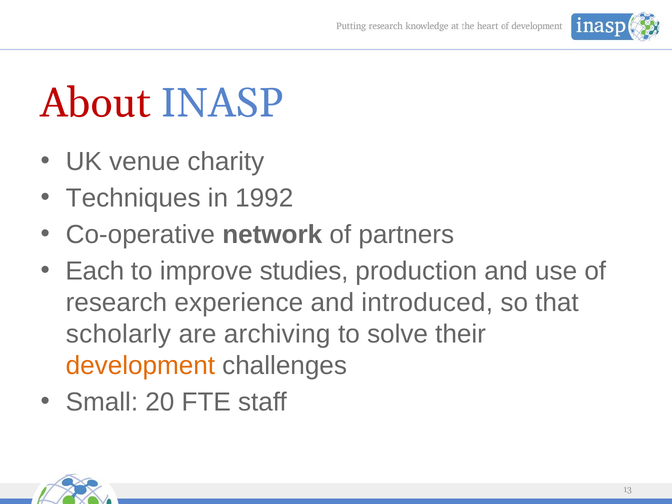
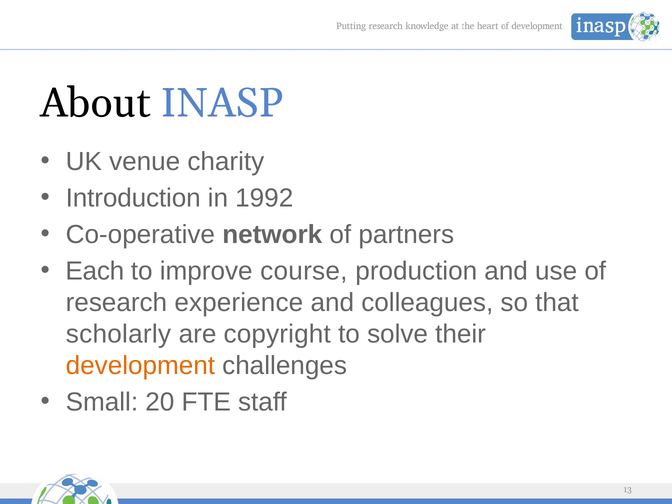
About colour: red -> black (96, 103)
Techniques: Techniques -> Introduction (133, 198)
studies: studies -> course (304, 271)
introduced: introduced -> colleagues (427, 303)
archiving: archiving -> copyright (277, 334)
